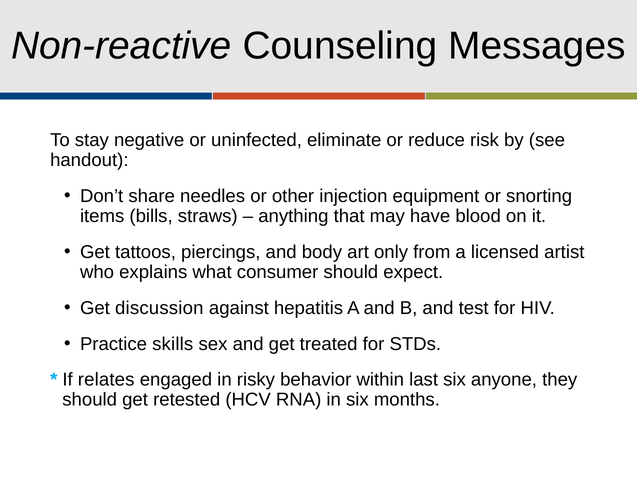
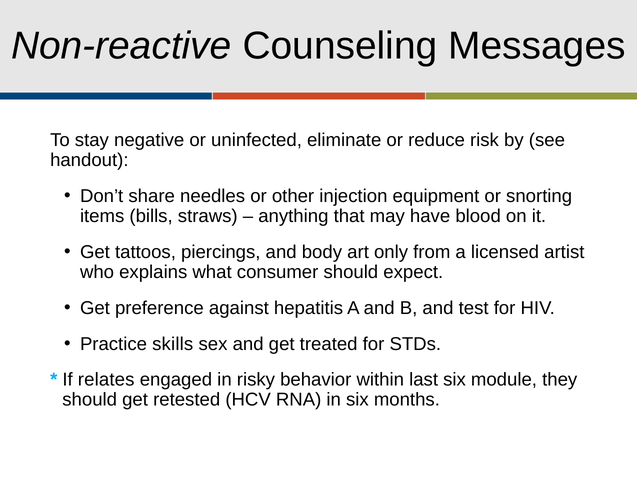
discussion: discussion -> preference (159, 308)
anyone: anyone -> module (504, 380)
